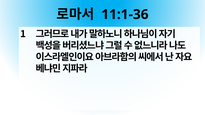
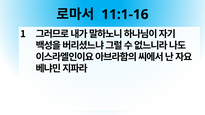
11:1-36: 11:1-36 -> 11:1-16 (125, 15)
